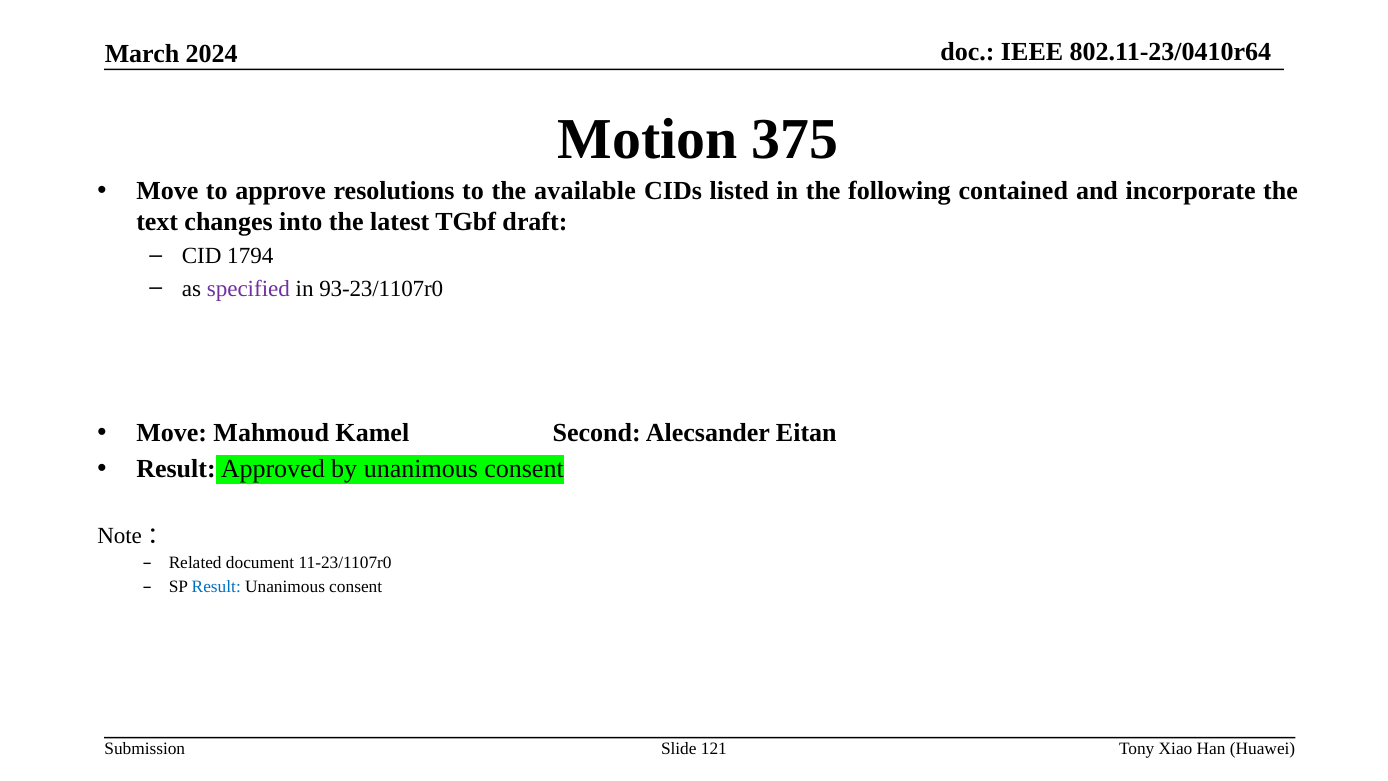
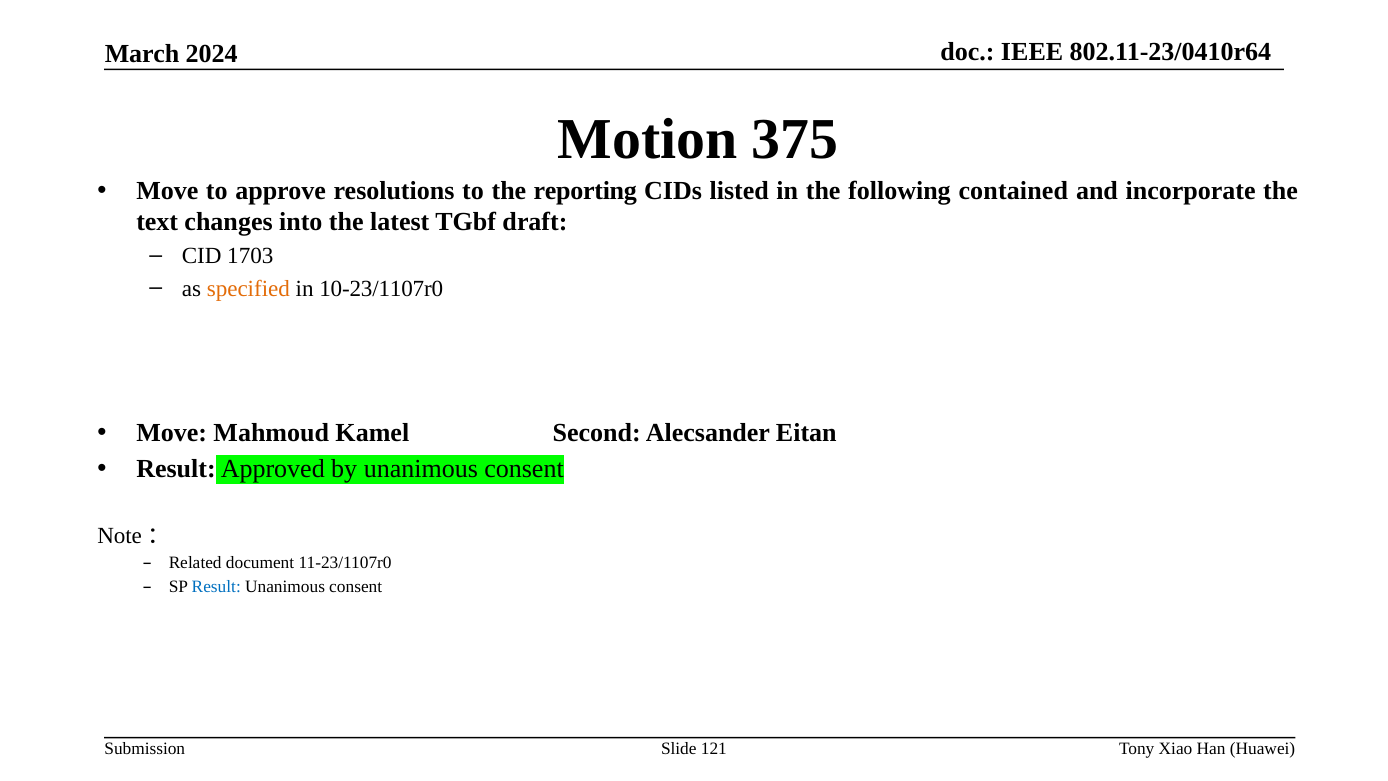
available: available -> reporting (585, 191)
1794: 1794 -> 1703 (250, 256)
specified colour: purple -> orange (248, 288)
93-23/1107r0: 93-23/1107r0 -> 10-23/1107r0 (381, 288)
